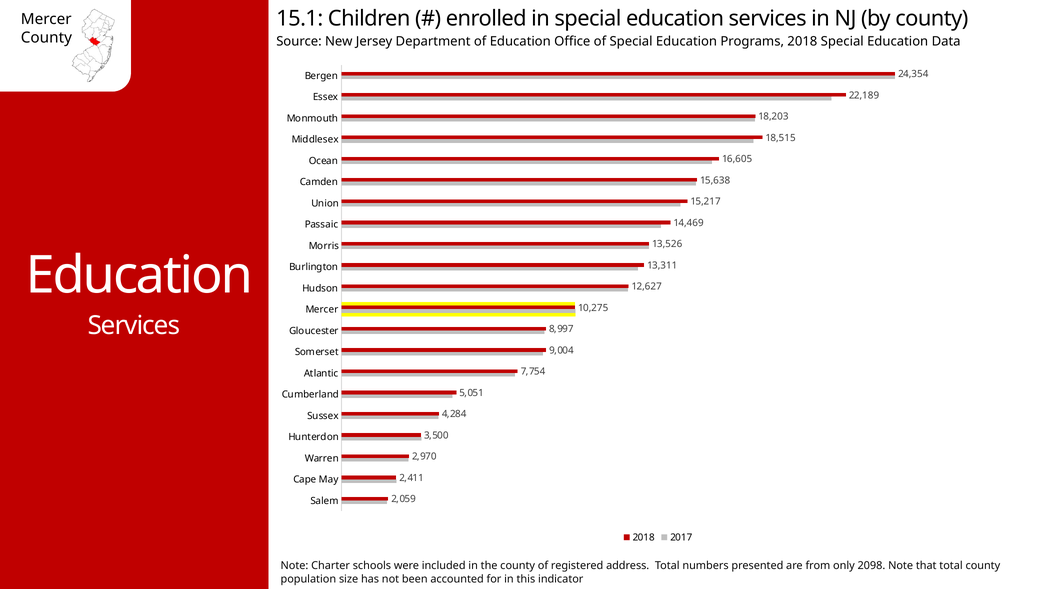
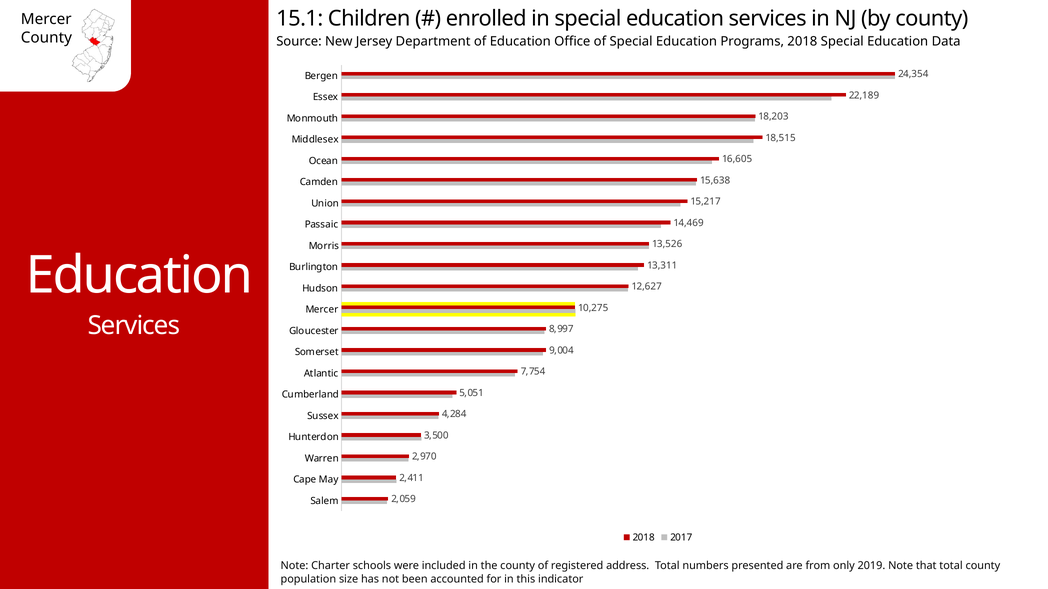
2098: 2098 -> 2019 (871, 566)
